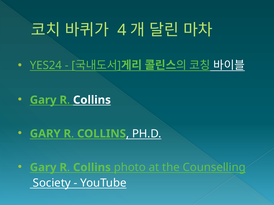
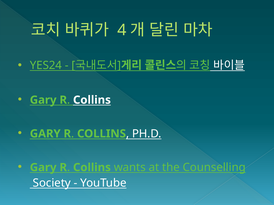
photo: photo -> wants (130, 168)
